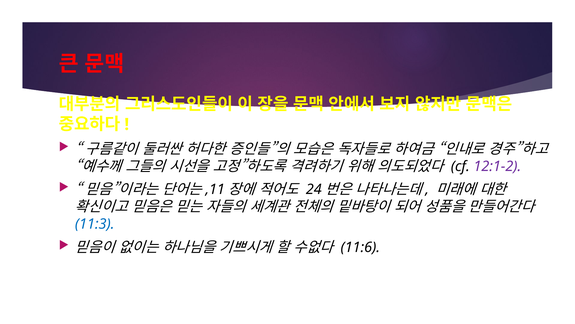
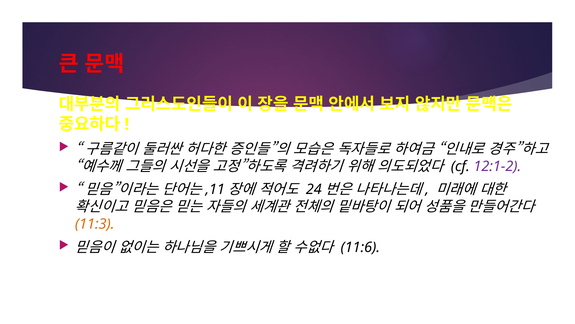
11:3 colour: blue -> orange (95, 224)
